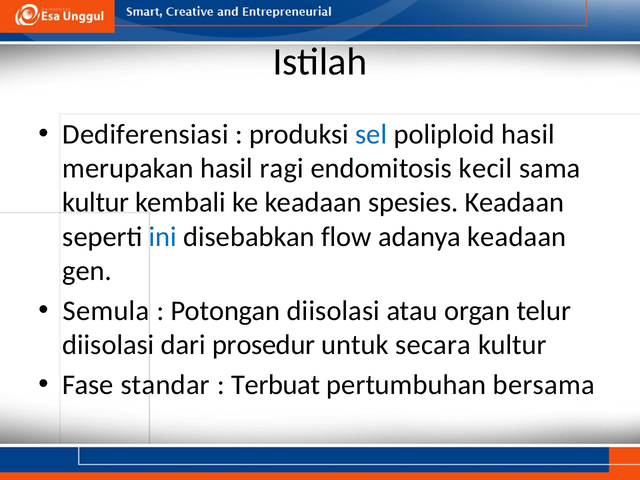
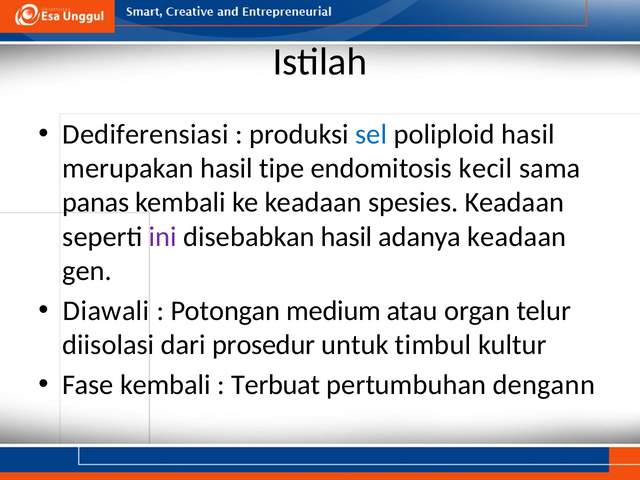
ragi: ragi -> tipe (282, 168)
kultur: kultur -> panas (96, 203)
ini colour: blue -> purple (163, 237)
disebabkan flow: flow -> hasil (347, 237)
Semula: Semula -> Diawali (106, 311)
Potongan diisolasi: diisolasi -> medium (334, 311)
secara: secara -> timbul (433, 345)
Fase standar: standar -> kembali (165, 385)
bersama: bersama -> dengann (544, 385)
